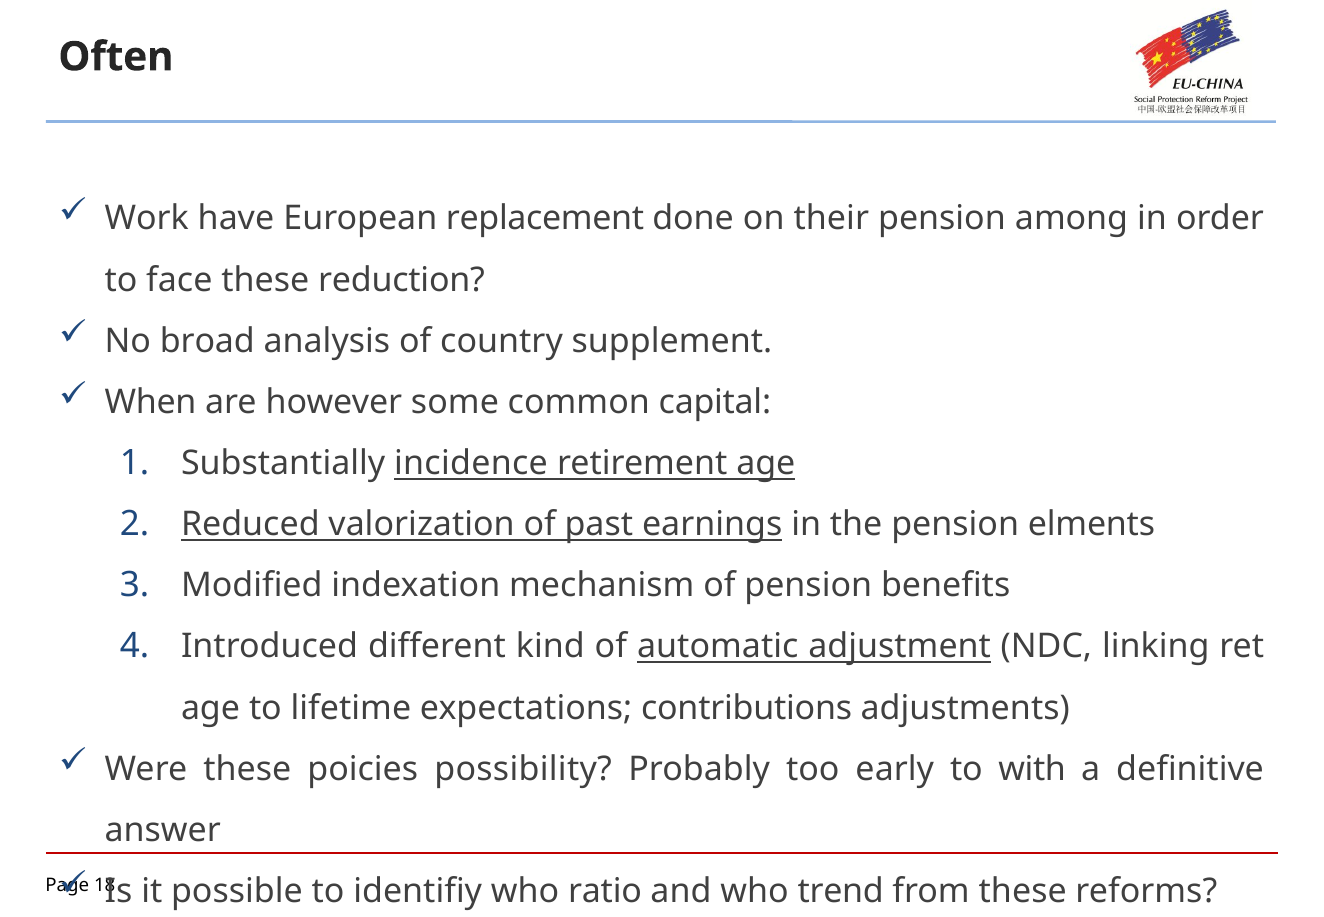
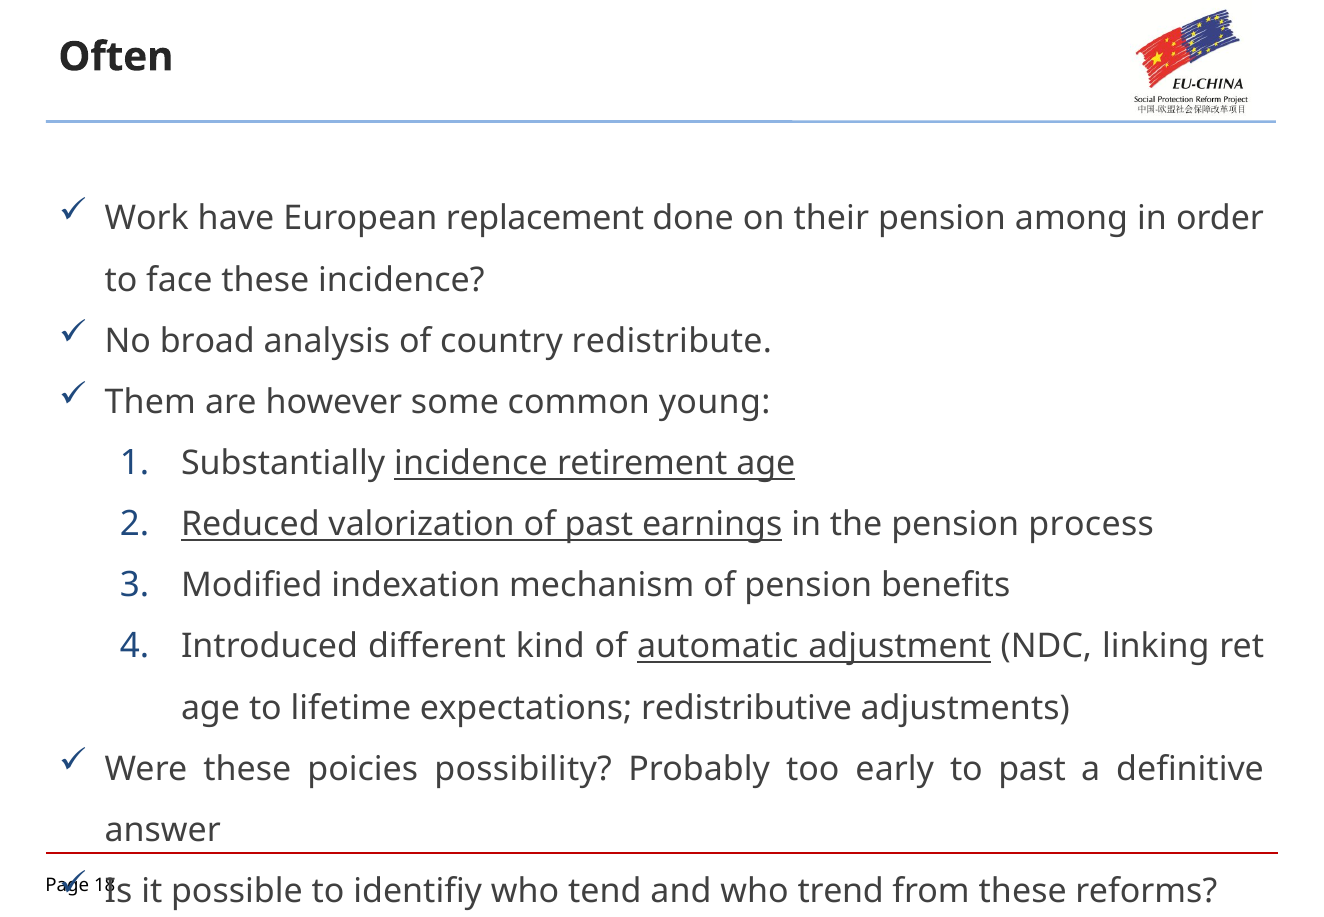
these reduction: reduction -> incidence (401, 280)
supplement: supplement -> redistribute (672, 341)
When: When -> Them (150, 402)
capital: capital -> young (715, 402)
elments: elments -> process (1091, 524)
contributions: contributions -> redistributive (747, 708)
to with: with -> past (1032, 769)
ratio: ratio -> tend (605, 891)
